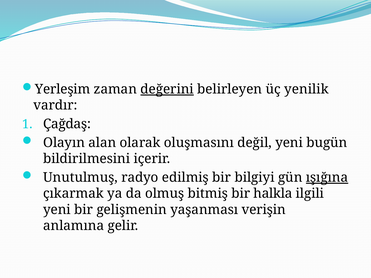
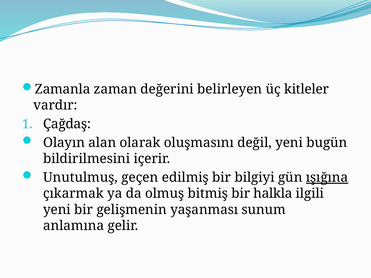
Yerleşim: Yerleşim -> Zamanla (63, 89)
değerini underline: present -> none (167, 89)
yenilik: yenilik -> kitleler (307, 89)
radyo: radyo -> geçen (140, 178)
verişin: verişin -> sunum (264, 210)
